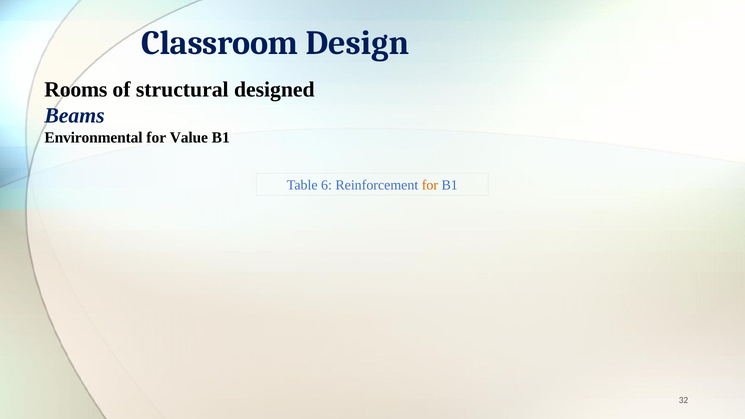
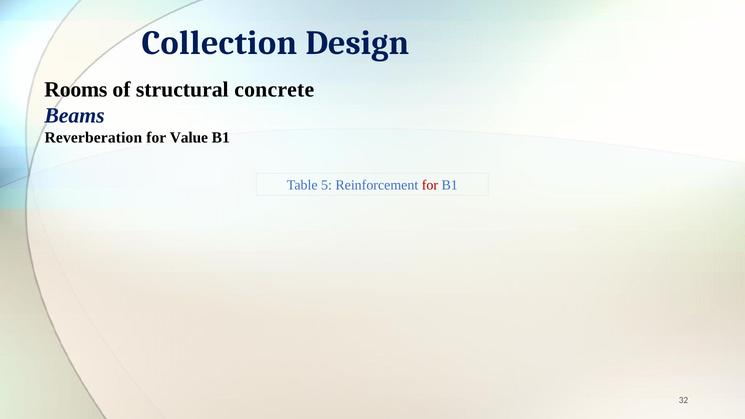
Classroom: Classroom -> Collection (219, 43)
designed: designed -> concrete (274, 90)
Environmental: Environmental -> Reverberation (93, 138)
6: 6 -> 5 (327, 185)
for colour: orange -> red (430, 185)
